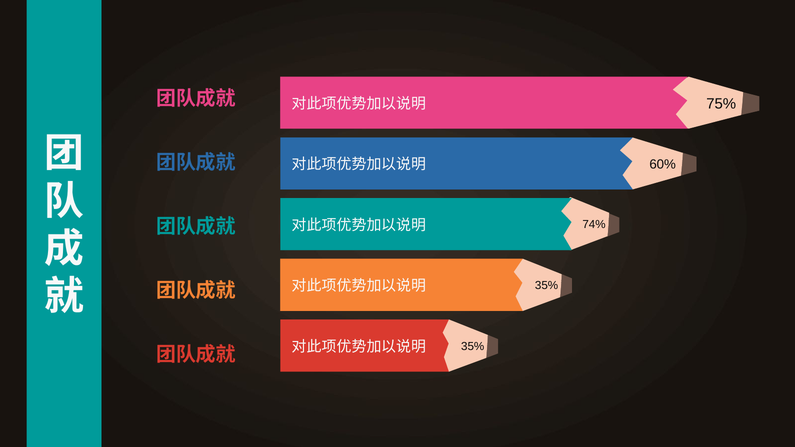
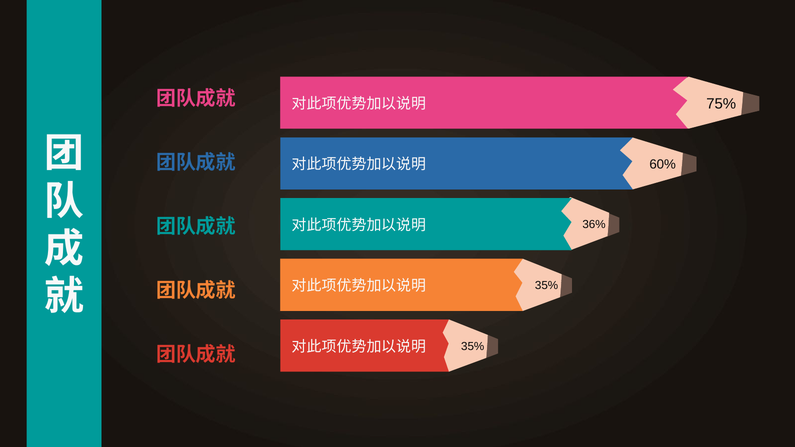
74%: 74% -> 36% (594, 225)
